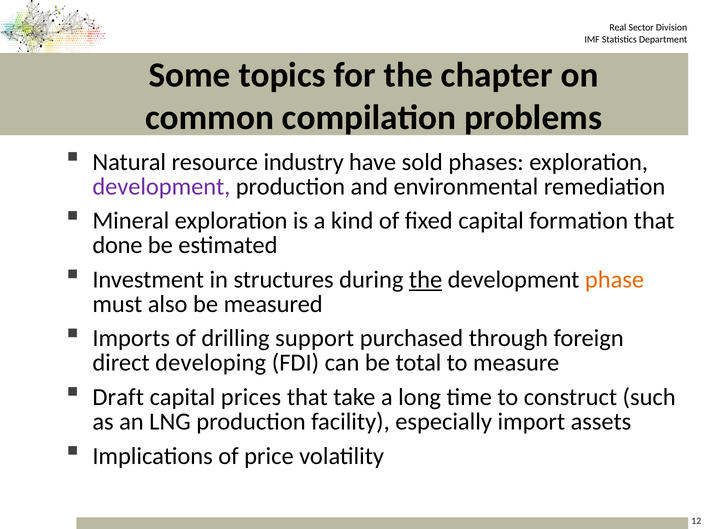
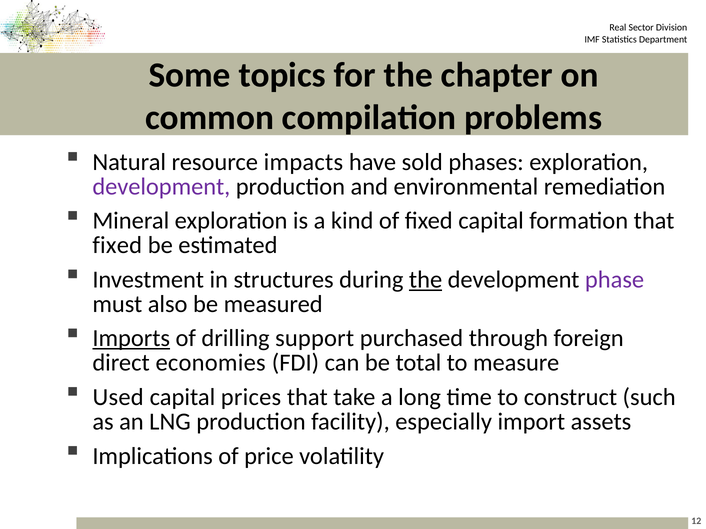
industry: industry -> impacts (303, 162)
done: done -> fixed (117, 246)
phase colour: orange -> purple (615, 280)
Imports underline: none -> present (131, 339)
developing: developing -> economies (211, 363)
Draft: Draft -> Used (118, 398)
